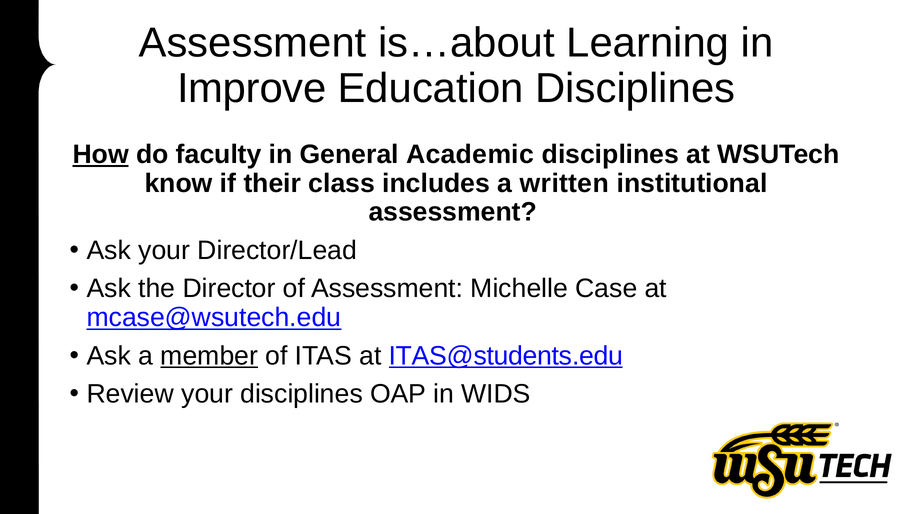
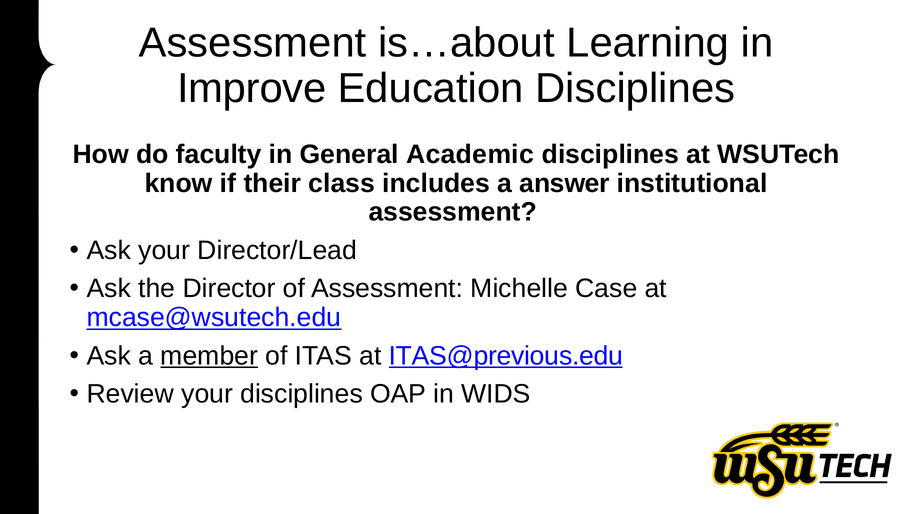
How underline: present -> none (101, 154)
written: written -> answer (565, 183)
ITAS@students.edu: ITAS@students.edu -> ITAS@previous.edu (506, 355)
